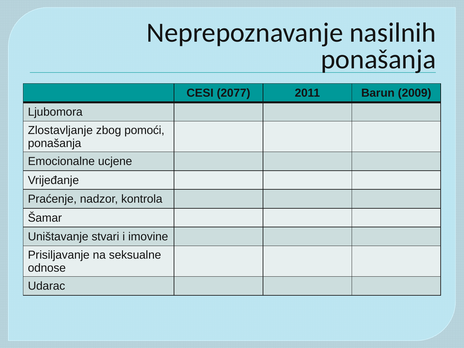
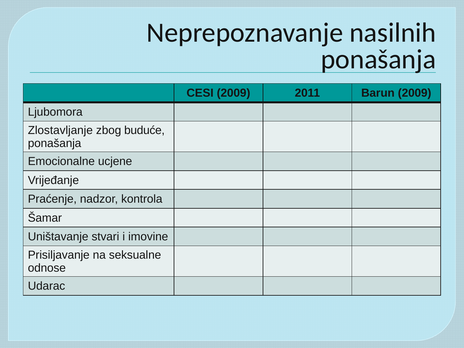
CESI 2077: 2077 -> 2009 (234, 93)
pomoći: pomoći -> buduće (144, 130)
